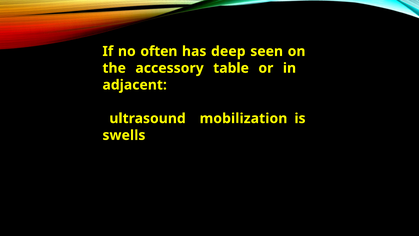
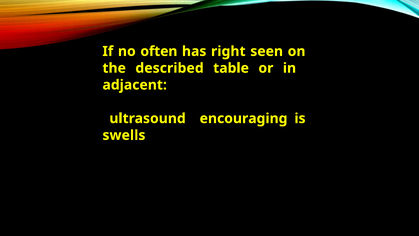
deep: deep -> right (228, 51)
accessory: accessory -> described (170, 68)
mobilization: mobilization -> encouraging (244, 118)
